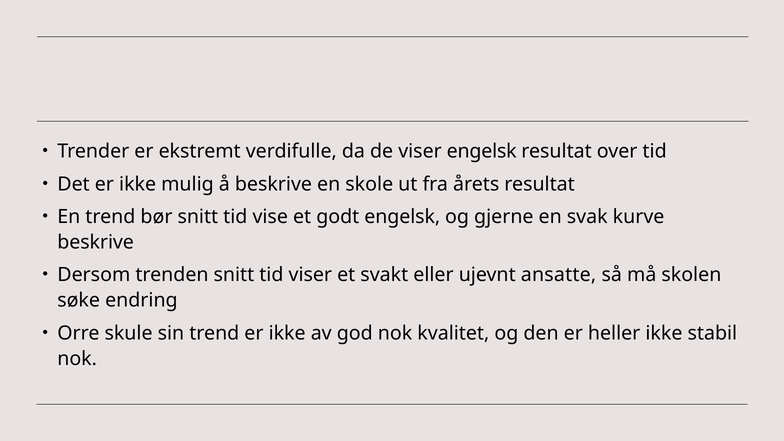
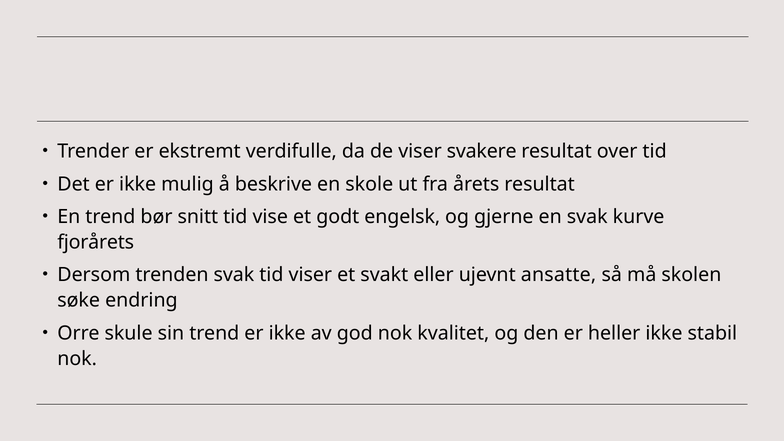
viser engelsk: engelsk -> svakere (482, 151)
beskrive: beskrive -> fjorårets (96, 242)
trenden snitt: snitt -> svak (234, 275)
